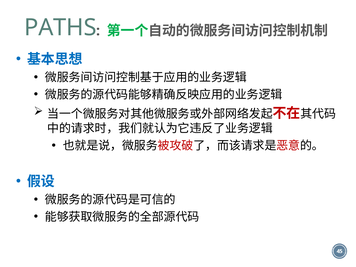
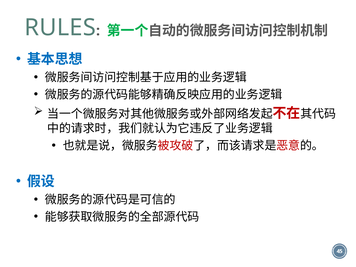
PATHS: PATHS -> RULES (60, 28)
